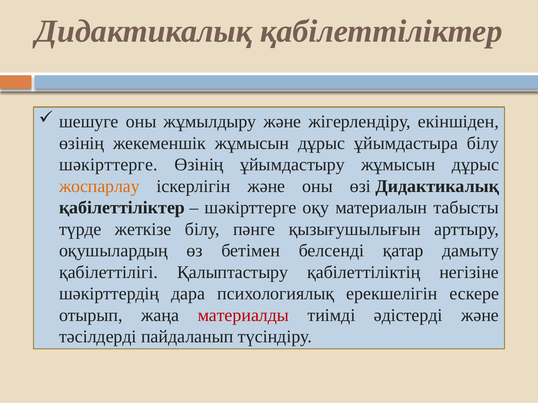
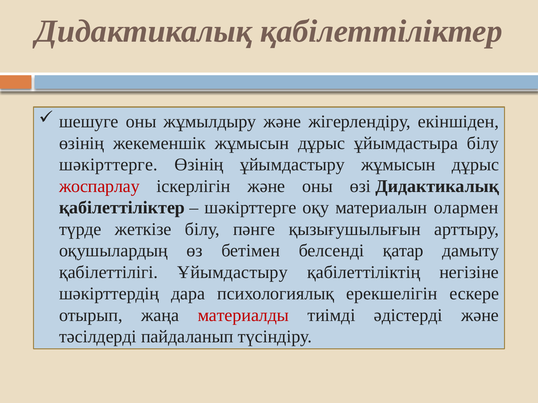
жоспарлау colour: orange -> red (99, 186)
тaбысты: тaбысты -> олармен (466, 208)
Қaлыптaстыру: Қaлыптaстыру -> Ұйымдaстыру (233, 272)
